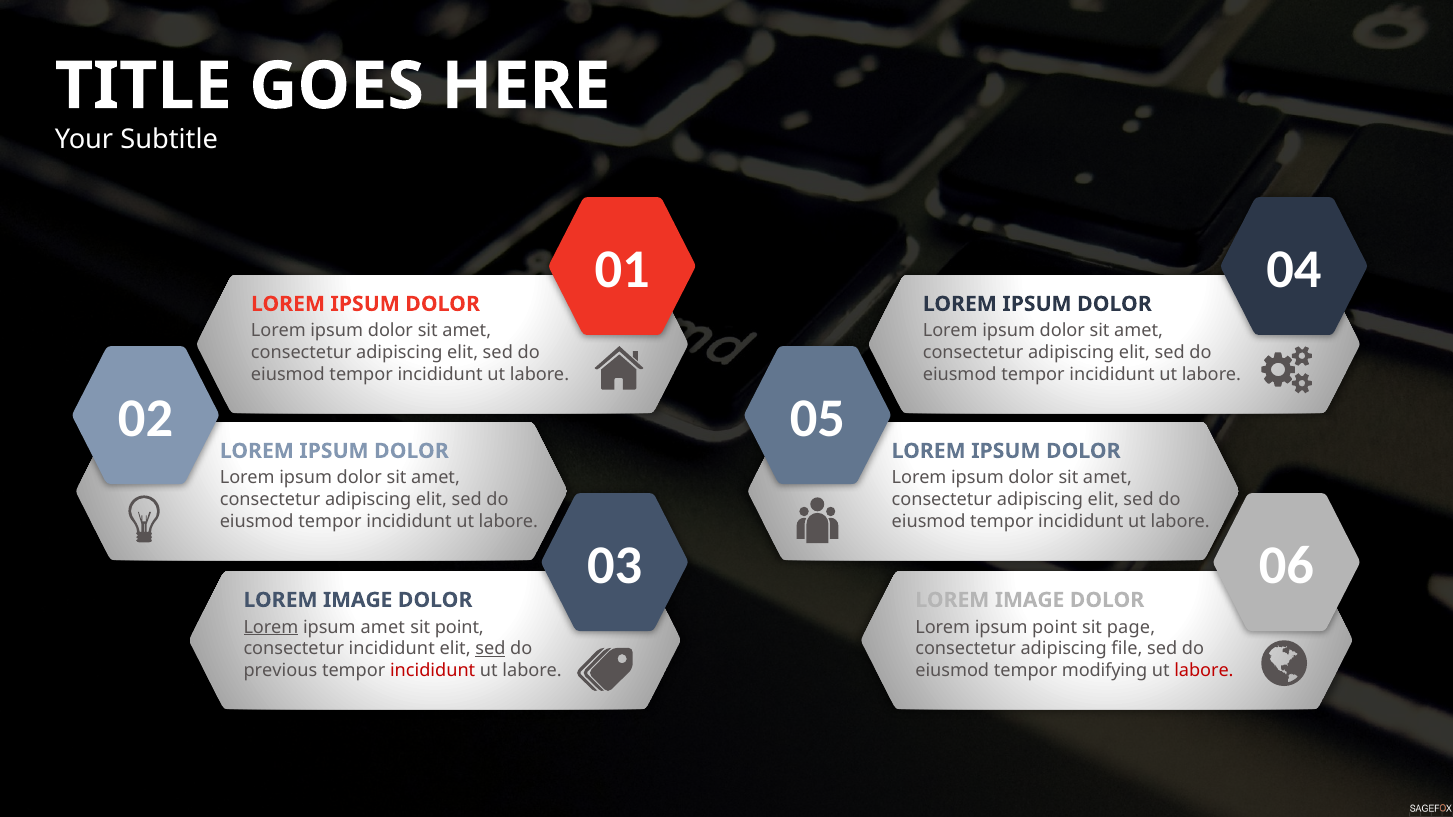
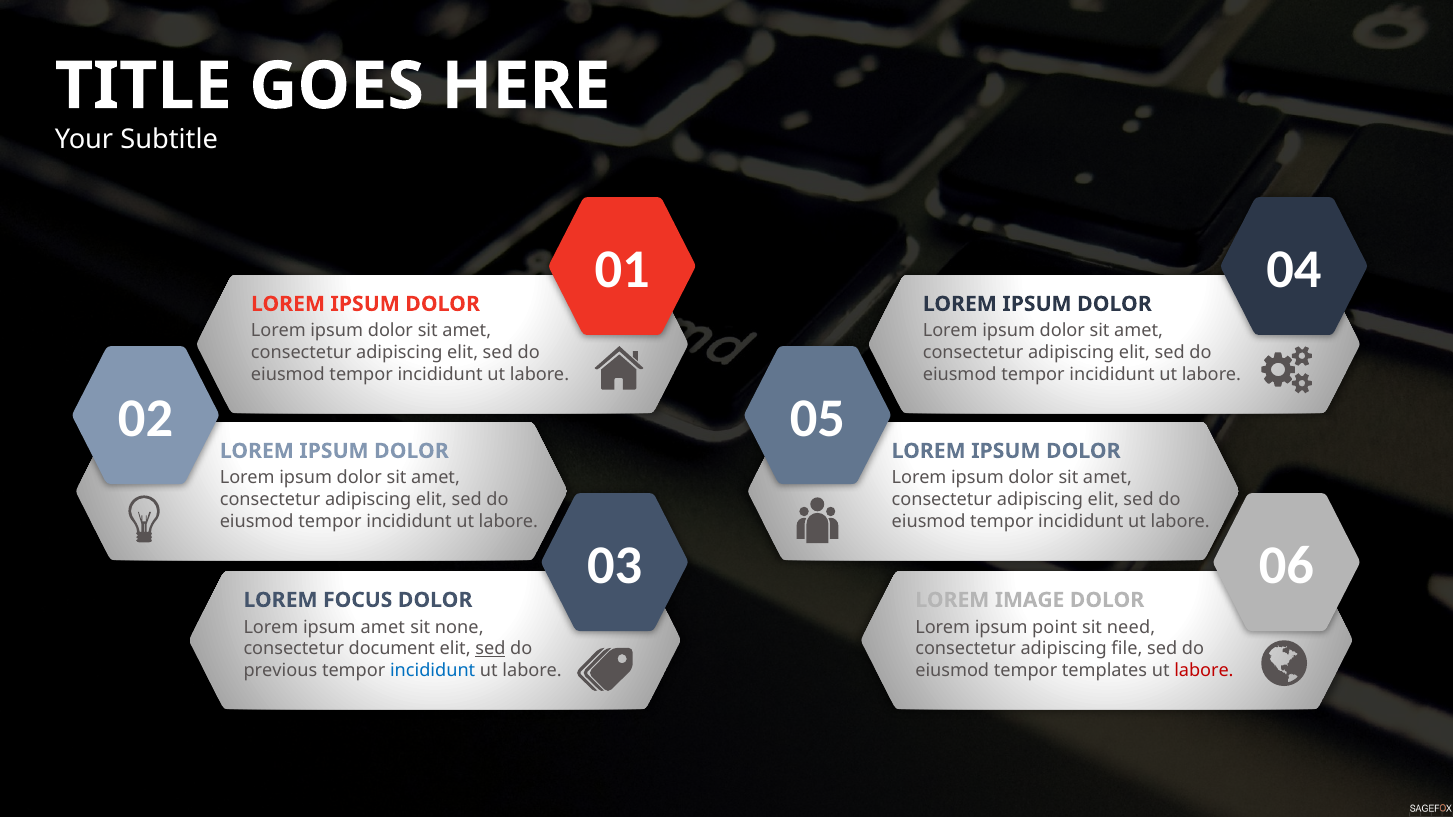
IMAGE: IMAGE -> FOCUS (358, 600)
Lorem underline: present -> none (271, 627)
sit point: point -> none (459, 627)
page: page -> need (1131, 627)
consectetur incididunt: incididunt -> document (392, 649)
incididunt colour: red -> blue (433, 671)
modifying: modifying -> templates (1105, 671)
